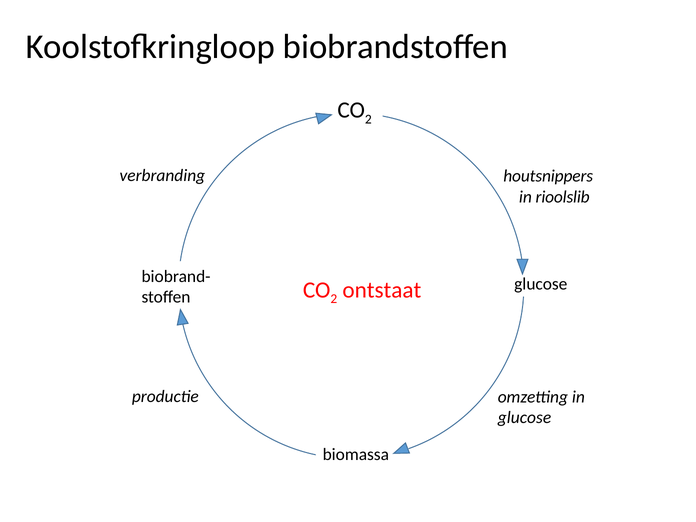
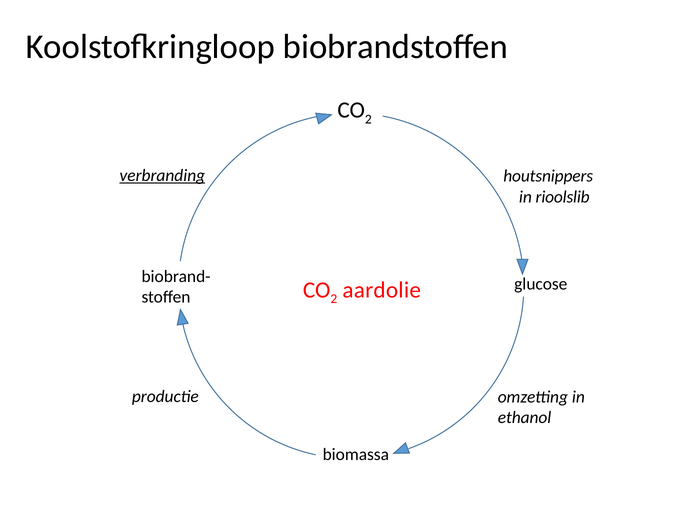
verbranding underline: none -> present (162, 176)
ontstaat: ontstaat -> aardolie (382, 290)
glucose: glucose -> ethanol (525, 418)
